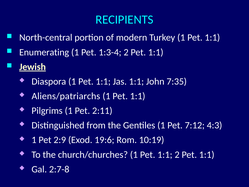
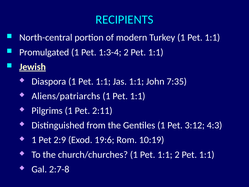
Enumerating: Enumerating -> Promulgated (44, 52)
7:12: 7:12 -> 3:12 (195, 125)
